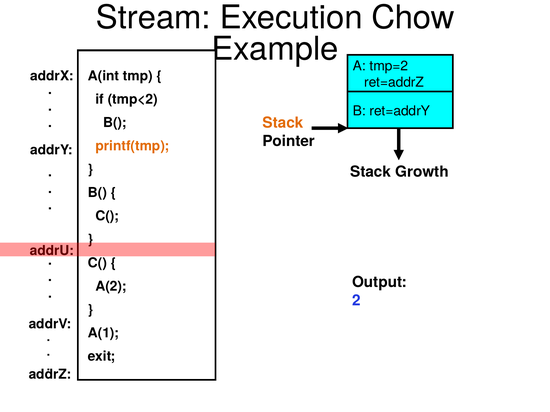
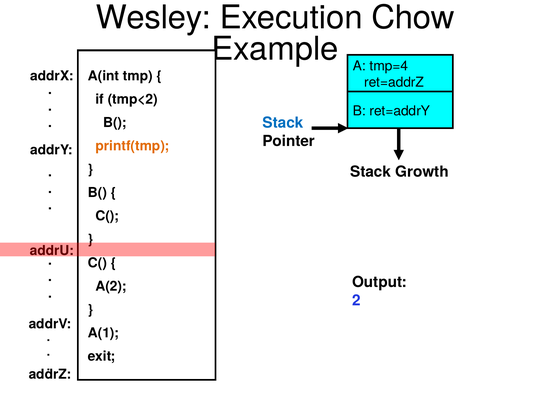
Stream: Stream -> Wesley (153, 18)
tmp=2: tmp=2 -> tmp=4 (389, 66)
Stack colour: orange -> blue (283, 123)
